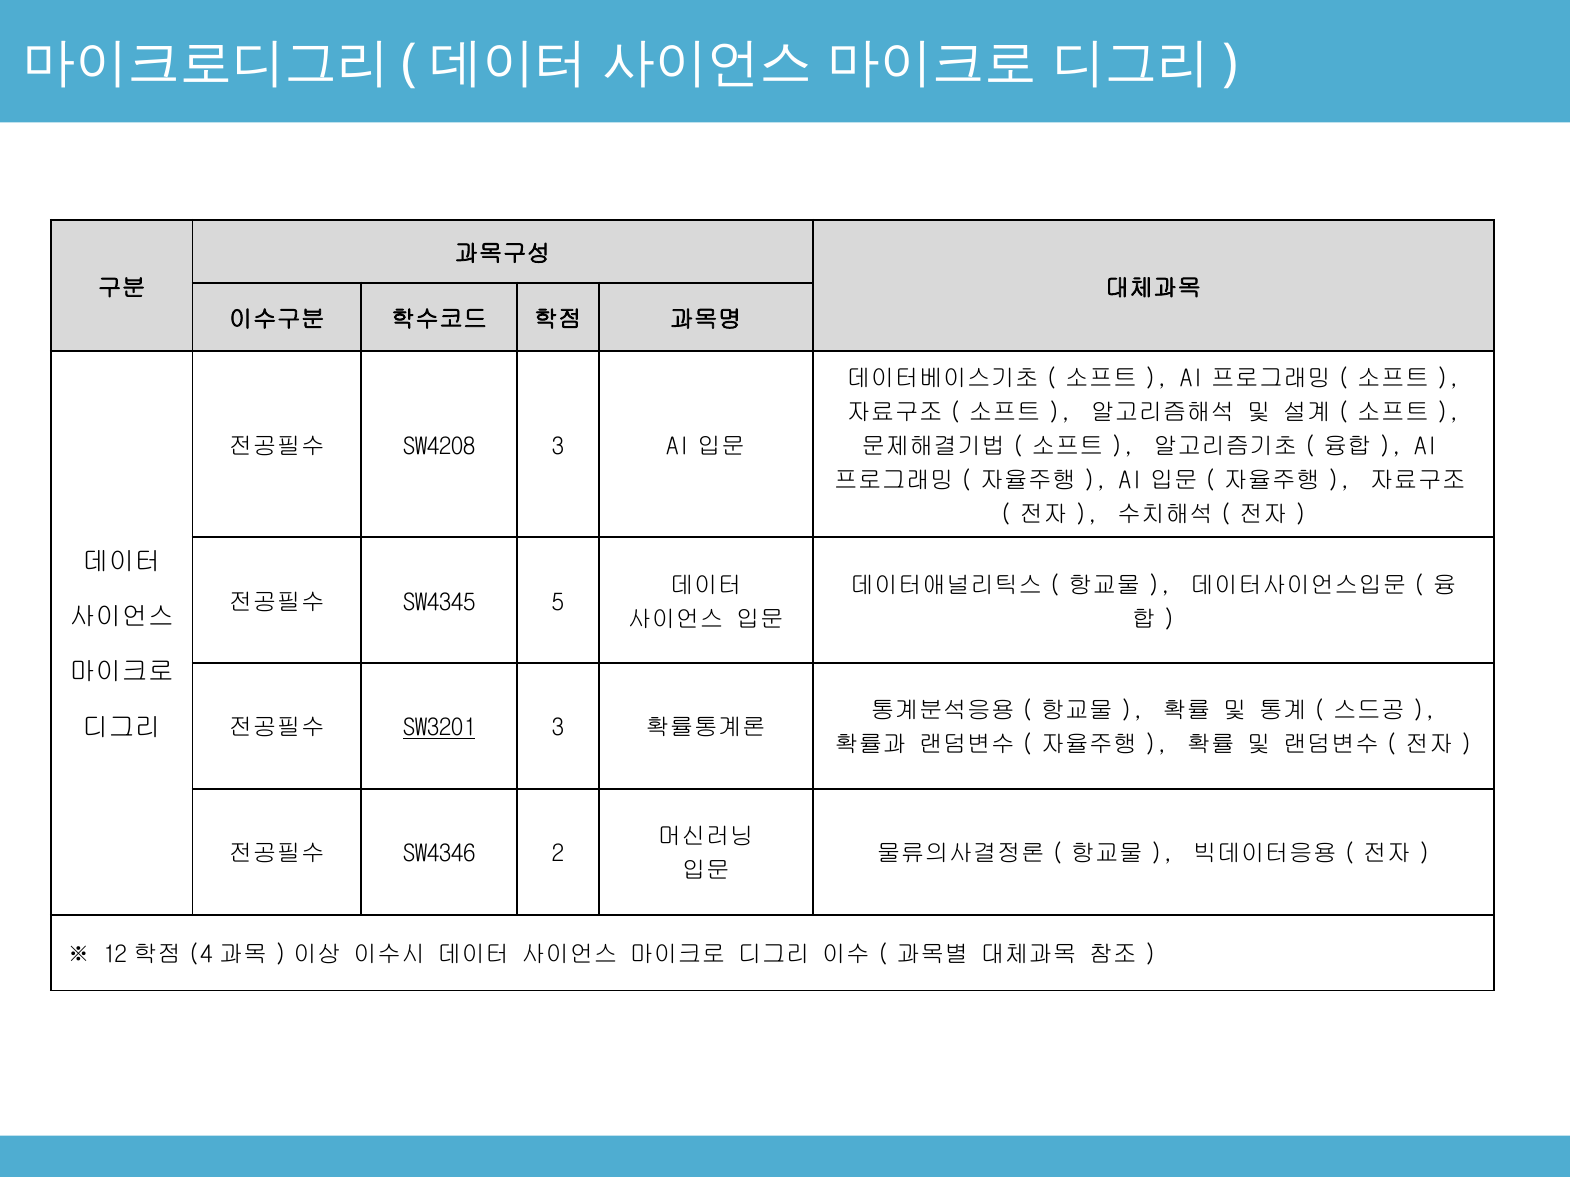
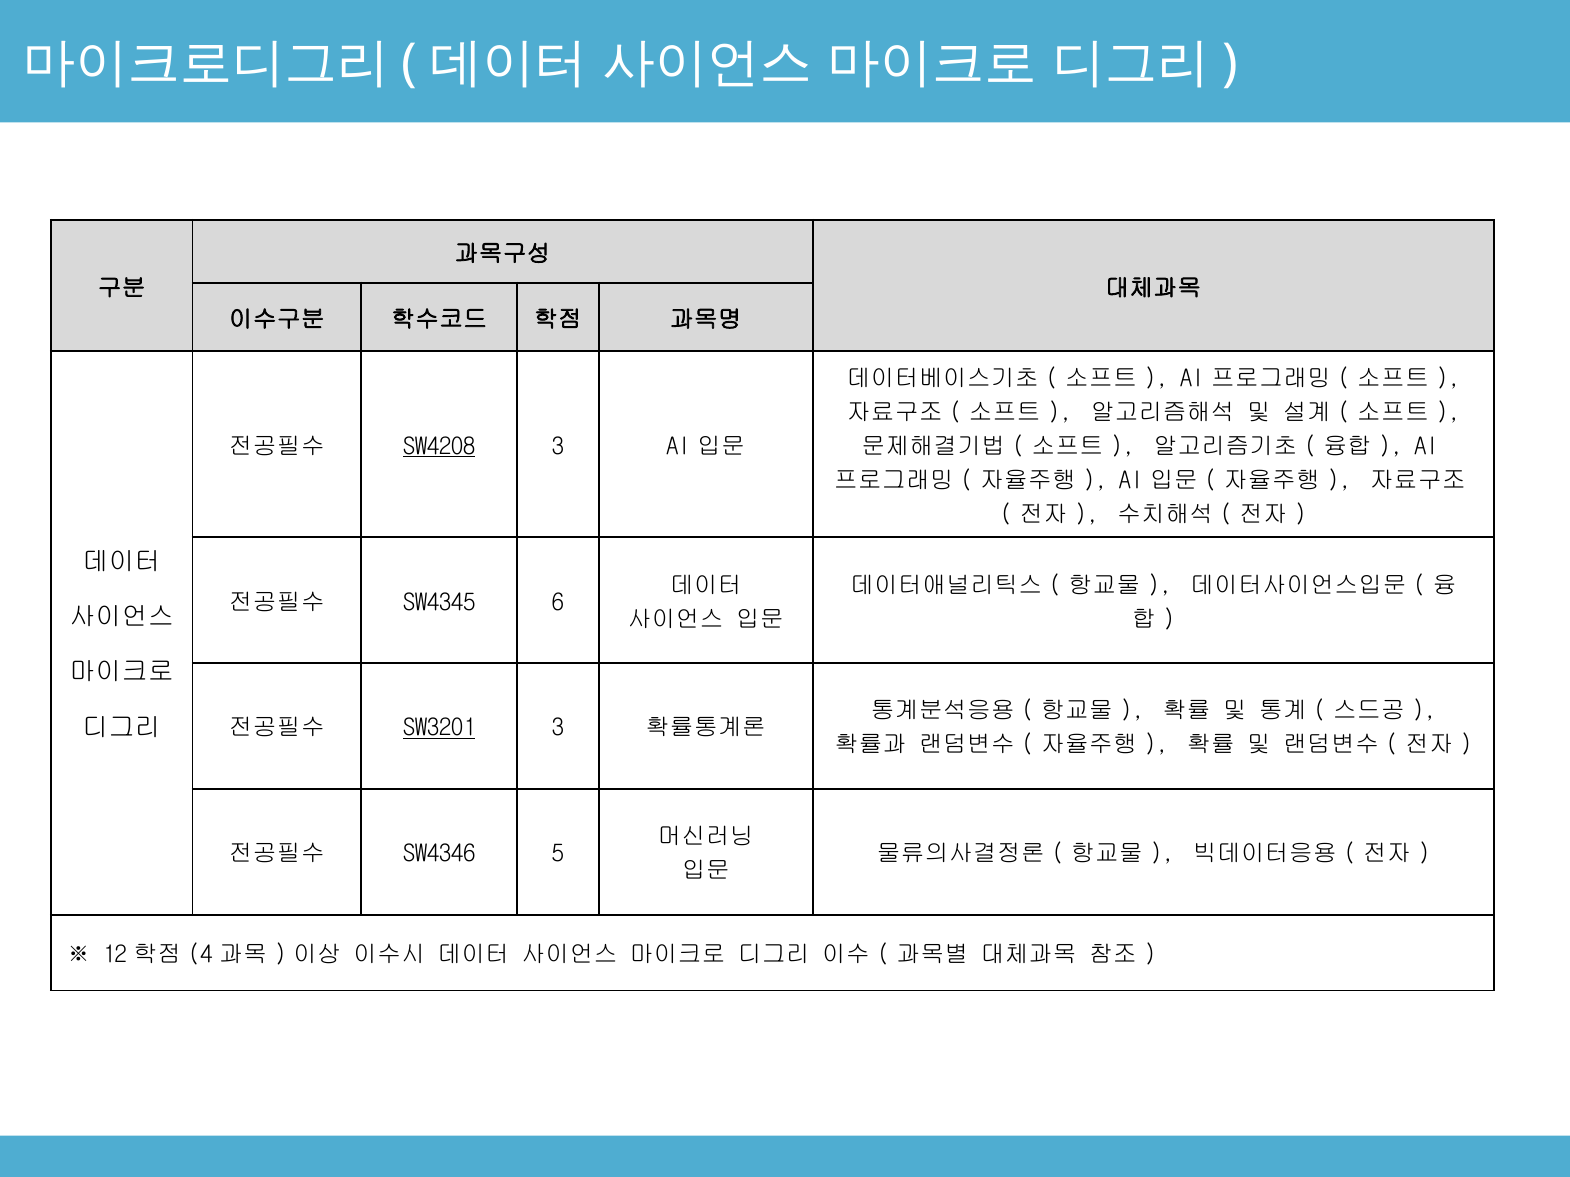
SW4208 underline: none -> present (439, 447)
5: 5 -> 6 (558, 602)
2: 2 -> 5 (558, 854)
